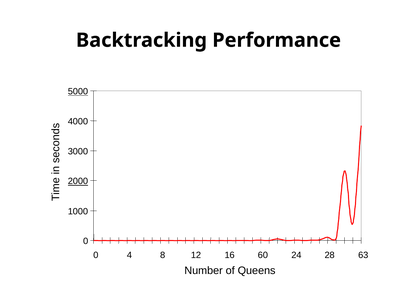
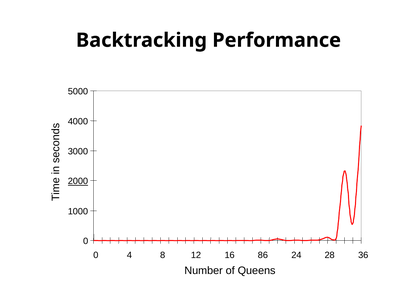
5000 underline: present -> none (78, 92)
60: 60 -> 86 (263, 255)
63: 63 -> 36 (363, 255)
